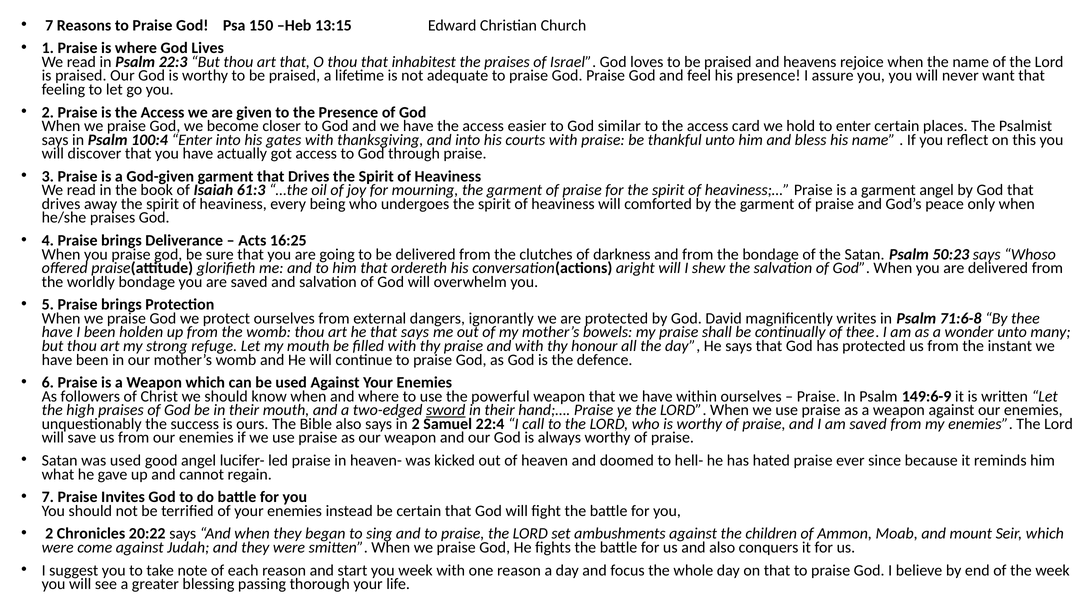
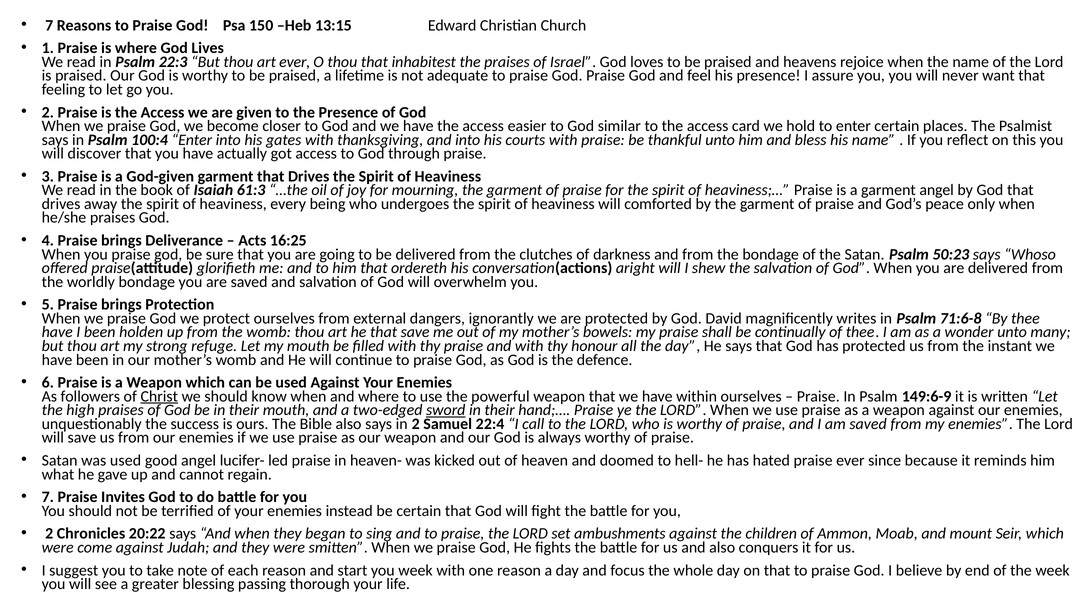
art that: that -> ever (295, 62)
that says: says -> save (415, 332)
Christ underline: none -> present (159, 396)
